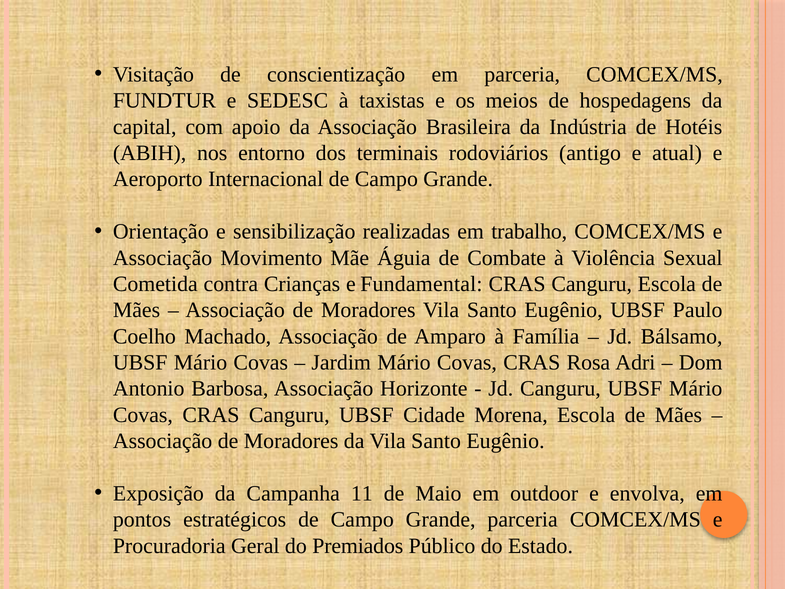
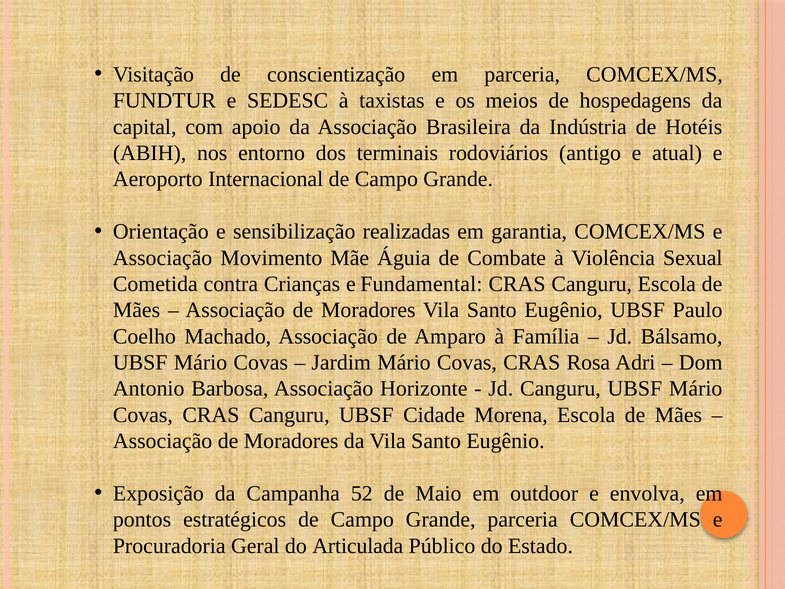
trabalho: trabalho -> garantia (529, 232)
11: 11 -> 52 (362, 493)
Premiados: Premiados -> Articulada (358, 546)
